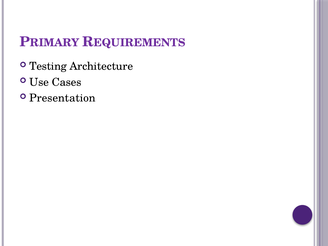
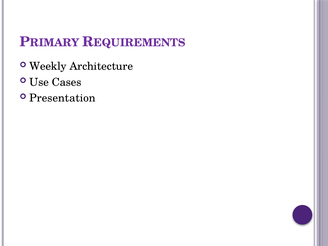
Testing: Testing -> Weekly (48, 66)
